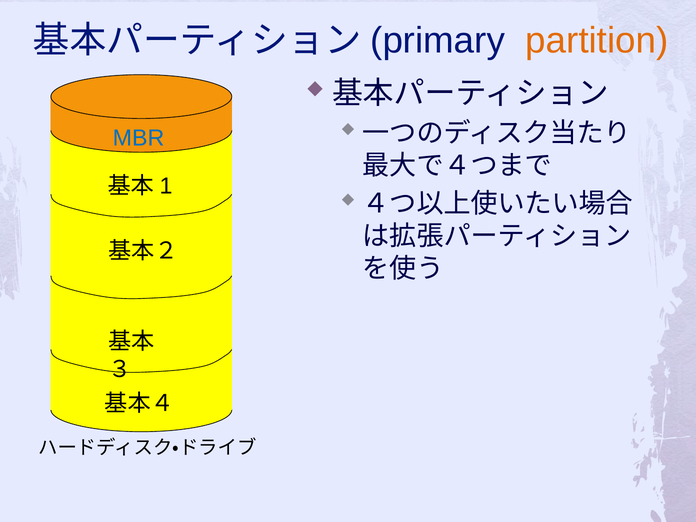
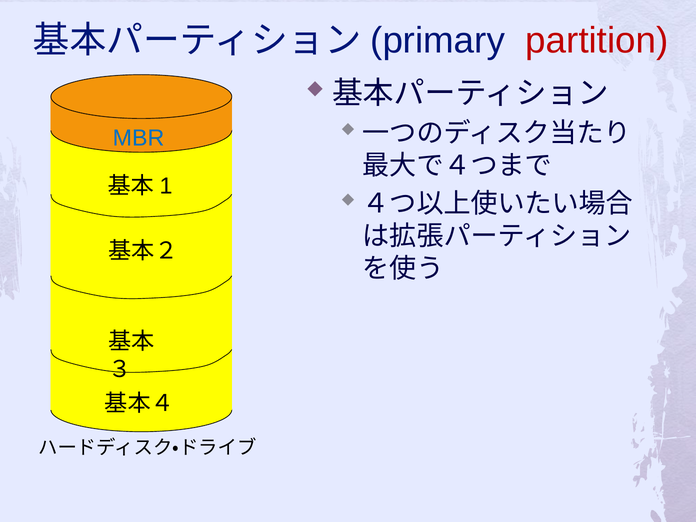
partition colour: orange -> red (597, 41)
